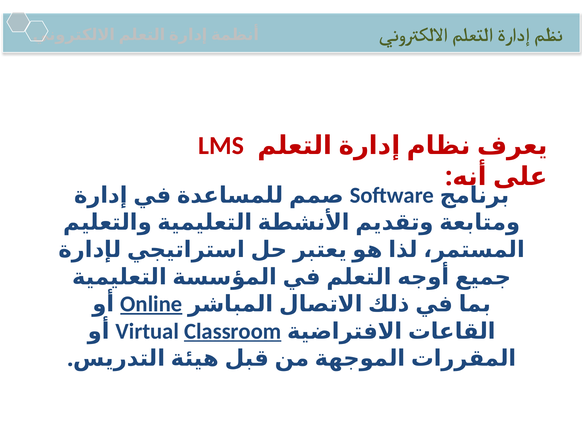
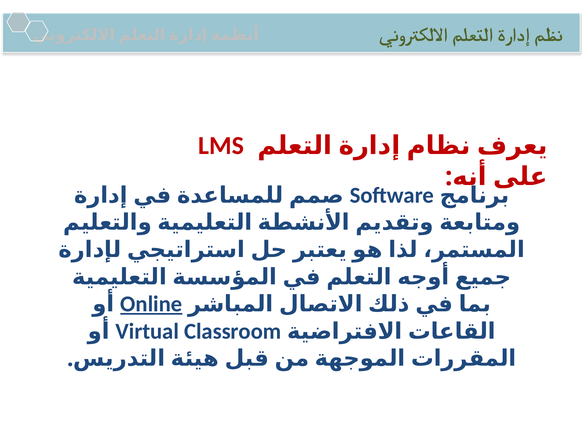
Classroom underline: present -> none (233, 331)
